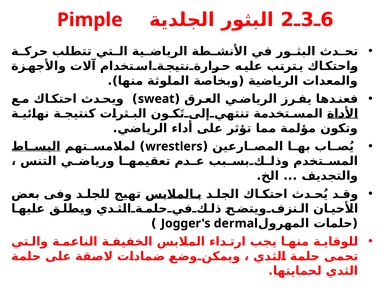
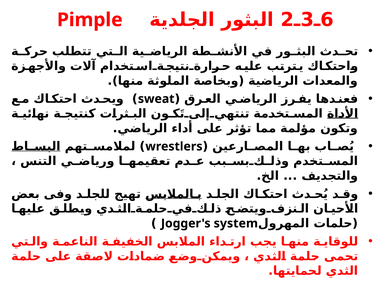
dermal: dermal -> system (236, 223)
